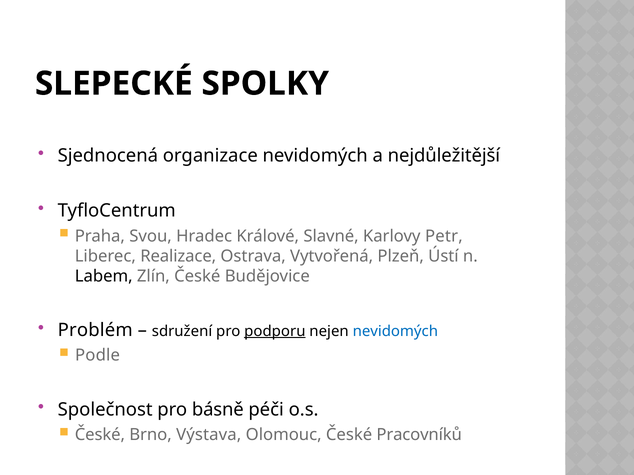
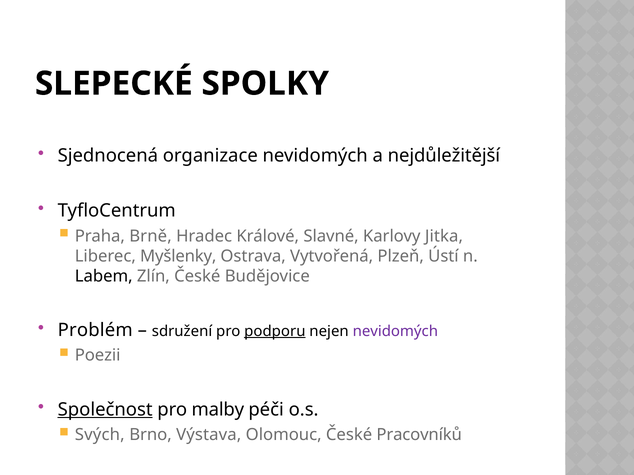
Svou: Svou -> Brně (150, 236)
Petr: Petr -> Jitka (444, 236)
Realizace: Realizace -> Myšlenky (178, 256)
nevidomých colour: blue -> purple (395, 332)
Podle: Podle -> Poezii (98, 356)
Společnost underline: none -> present (105, 410)
básně: básně -> malby (218, 410)
České: České -> Svých (100, 435)
